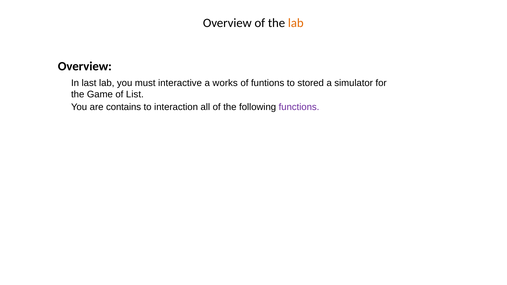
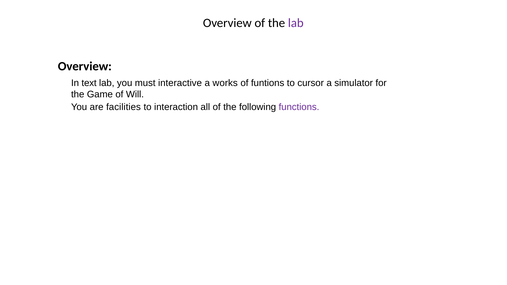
lab colour: orange -> purple (296, 23)
last: last -> text (89, 83)
stored: stored -> cursor (311, 83)
List: List -> Will (135, 94)
contains: contains -> facilities (124, 107)
